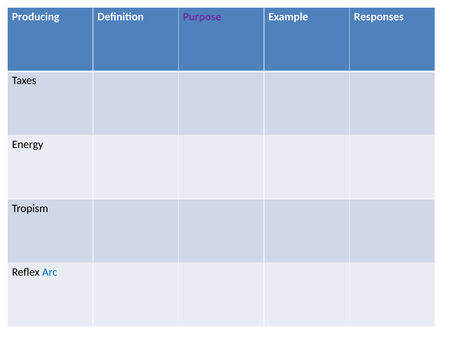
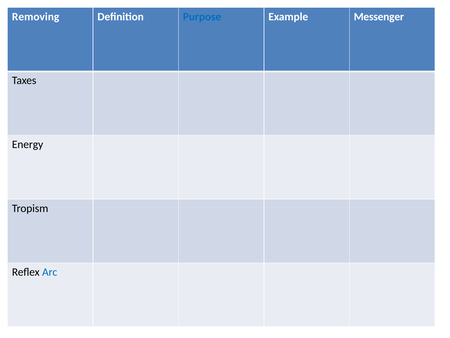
Producing: Producing -> Removing (36, 17)
Purpose colour: purple -> blue (202, 17)
Responses: Responses -> Messenger (379, 17)
